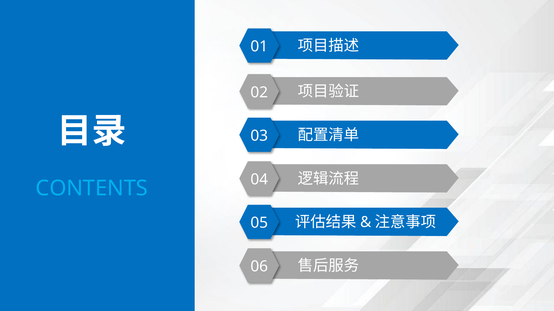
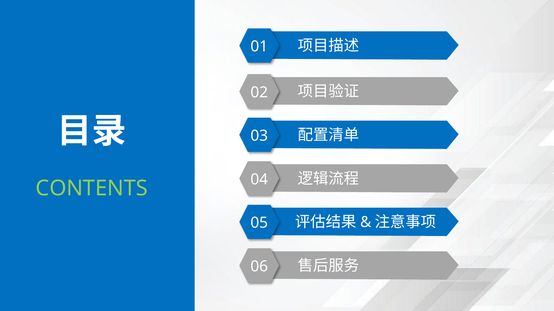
CONTENTS colour: light blue -> light green (92, 189)
